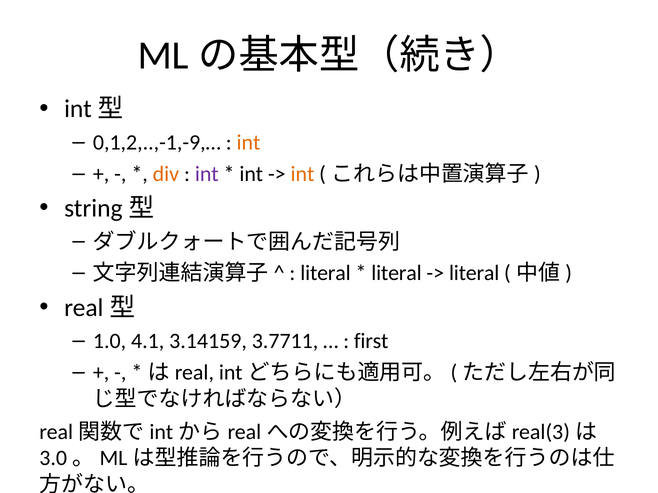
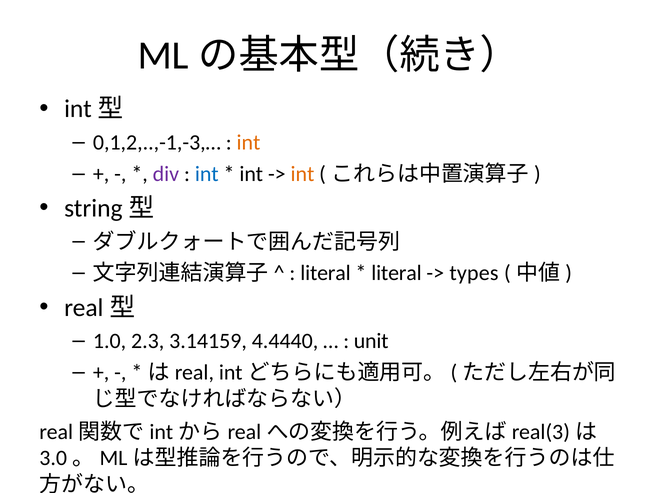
0,1,2,..,-1,-9,…: 0,1,2,..,-1,-9,… -> 0,1,2,..,-1,-3,… (157, 143)
div colour: orange -> purple (166, 174)
int colour: purple -> blue (207, 174)
literal: literal -> types (474, 273)
4.1: 4.1 -> 2.3 (148, 341)
3.7711: 3.7711 -> 4.4440 (285, 341)
first: first -> unit (371, 341)
